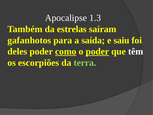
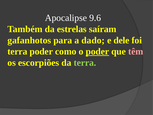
1.3: 1.3 -> 9.6 (95, 18)
saída: saída -> dado (93, 40)
saiu: saiu -> dele (121, 40)
deles: deles -> terra (17, 51)
como underline: present -> none (66, 51)
têm colour: white -> pink (136, 51)
